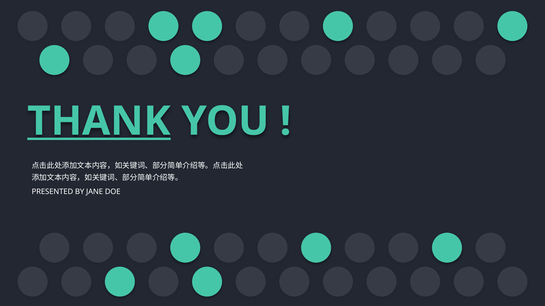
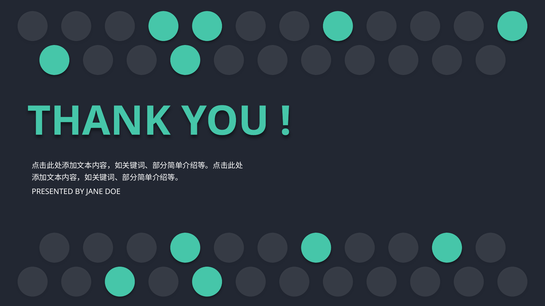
THANK underline: present -> none (99, 121)
